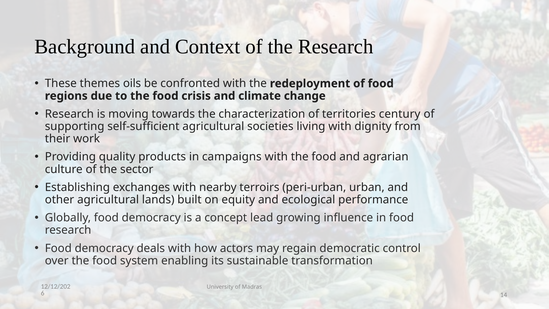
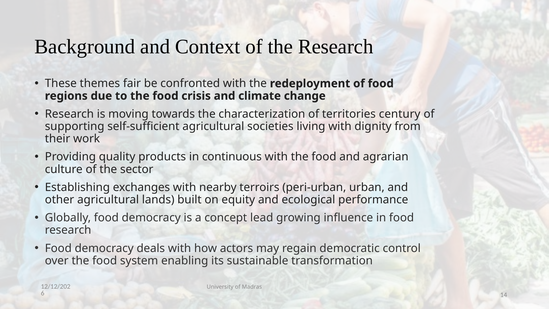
oils: oils -> fair (132, 83)
campaigns: campaigns -> continuous (232, 157)
